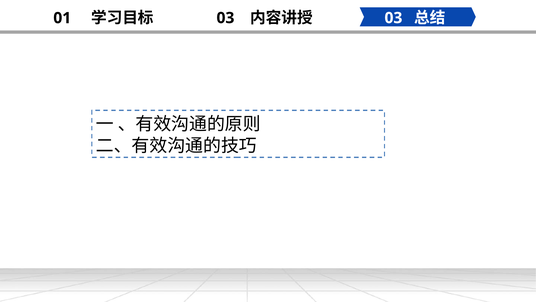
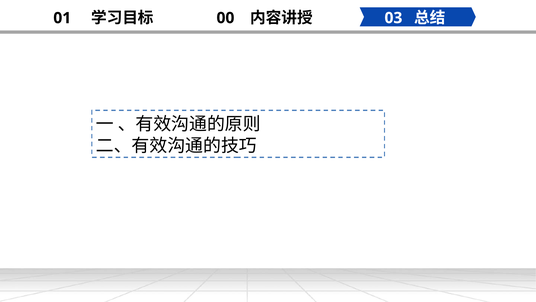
03: 03 -> 00 (225, 18)
